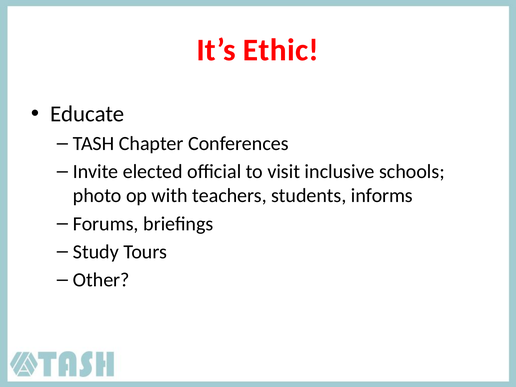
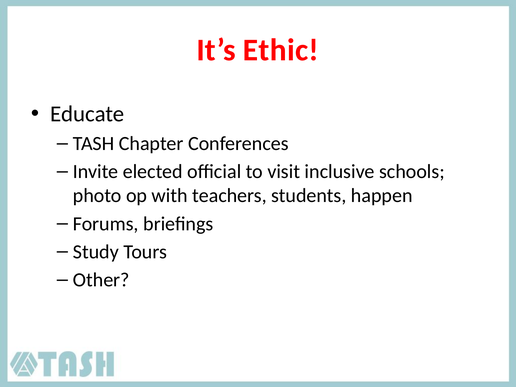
informs: informs -> happen (382, 196)
